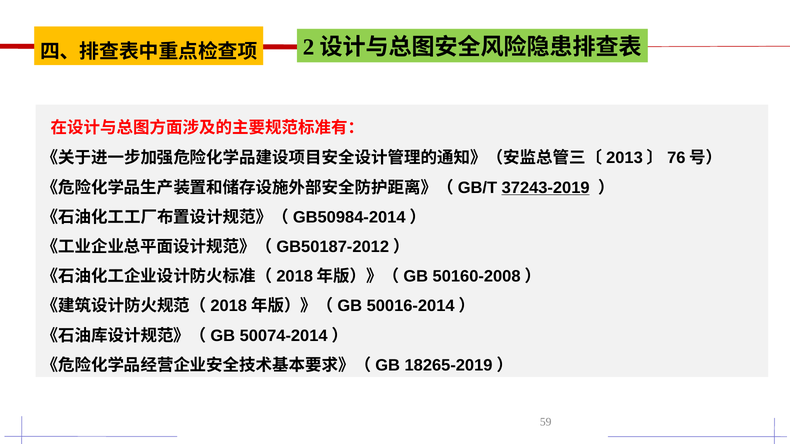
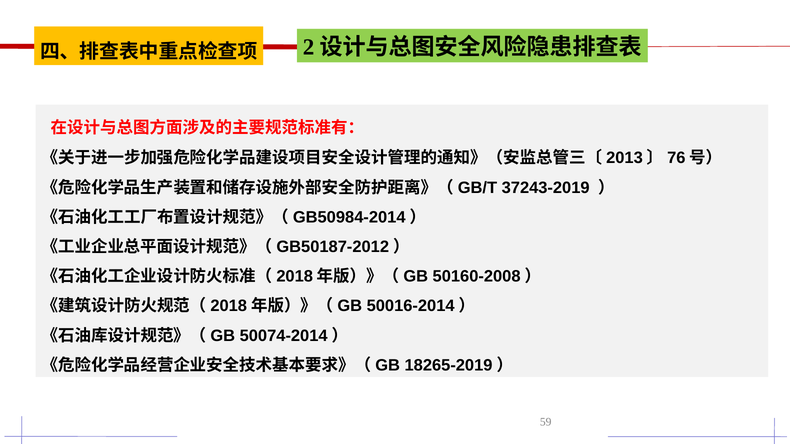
37243-2019 underline: present -> none (546, 188)
